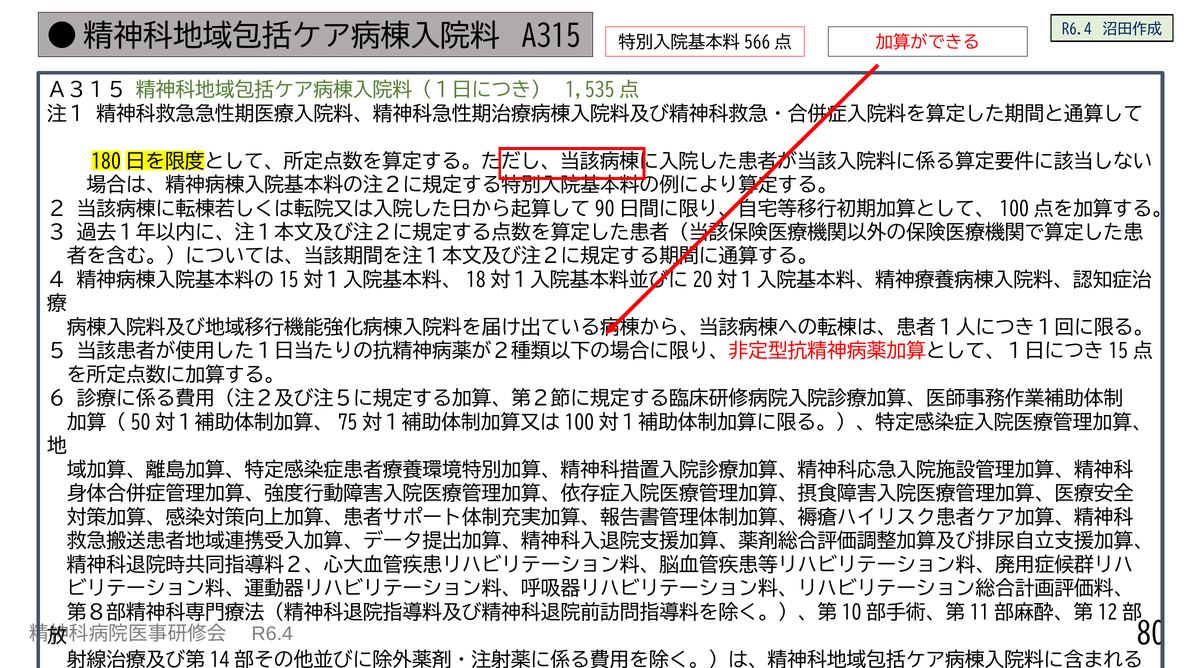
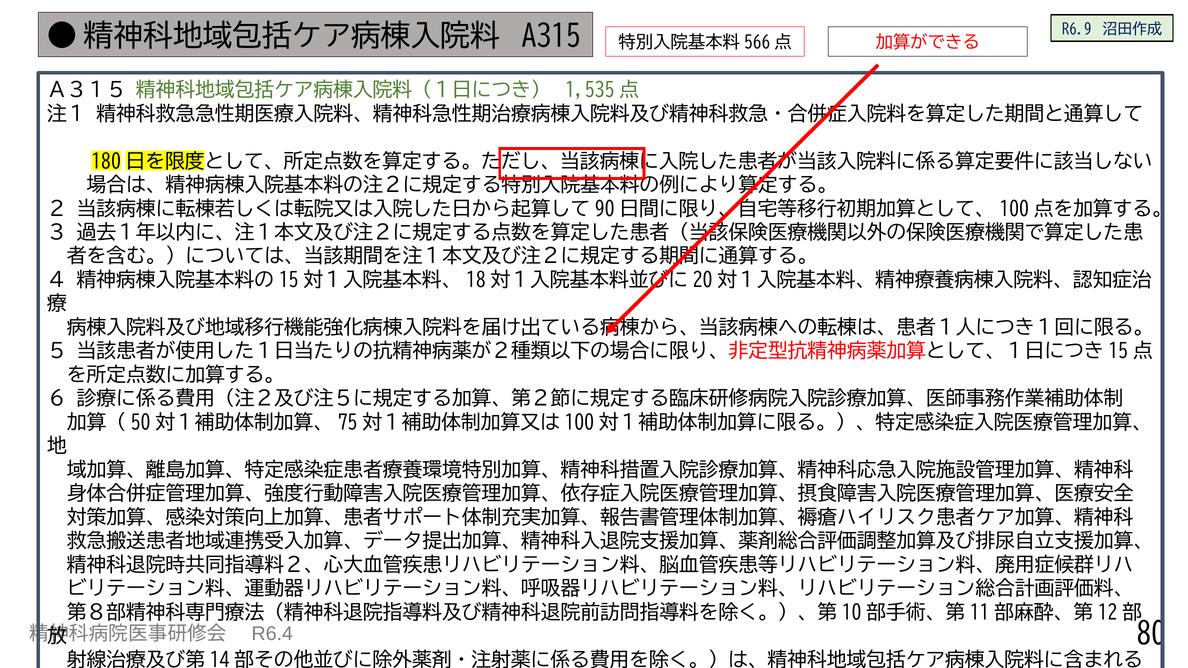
A315 R6.4: R6.4 -> R6.9 (1077, 29)
